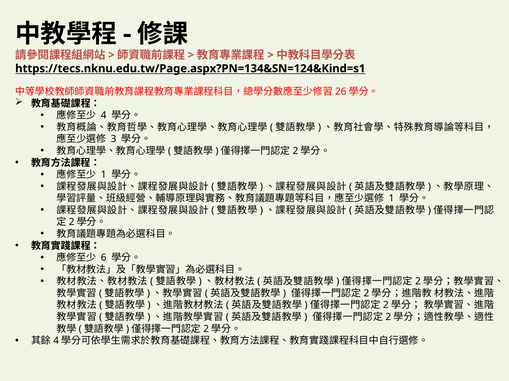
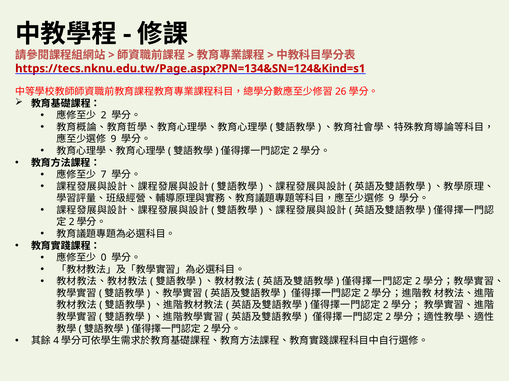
https://tecs.nknu.edu.tw/Page.aspx?PN=134&SN=124&Kind=s1 colour: black -> red (190, 69)
4: 4 -> 2 (104, 116)
3: 3 -> 9 (114, 139)
1: 1 -> 7 (104, 175)
1: 1 -> 9 (391, 199)
6: 6 -> 0 (104, 258)
